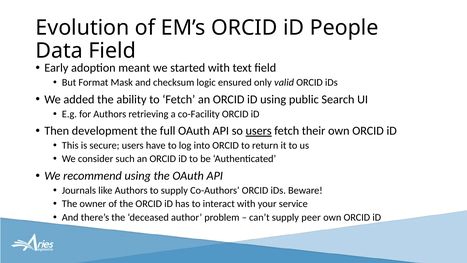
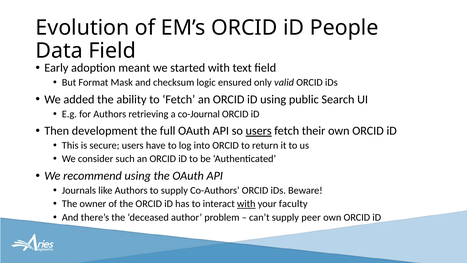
co-Facility: co-Facility -> co-Journal (199, 114)
with underline: none -> present (246, 204)
service: service -> faculty (293, 204)
